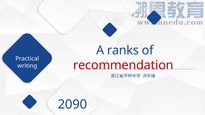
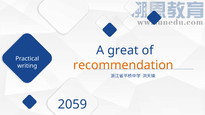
ranks: ranks -> great (123, 50)
recommendation colour: red -> orange (123, 65)
2090: 2090 -> 2059 (72, 105)
